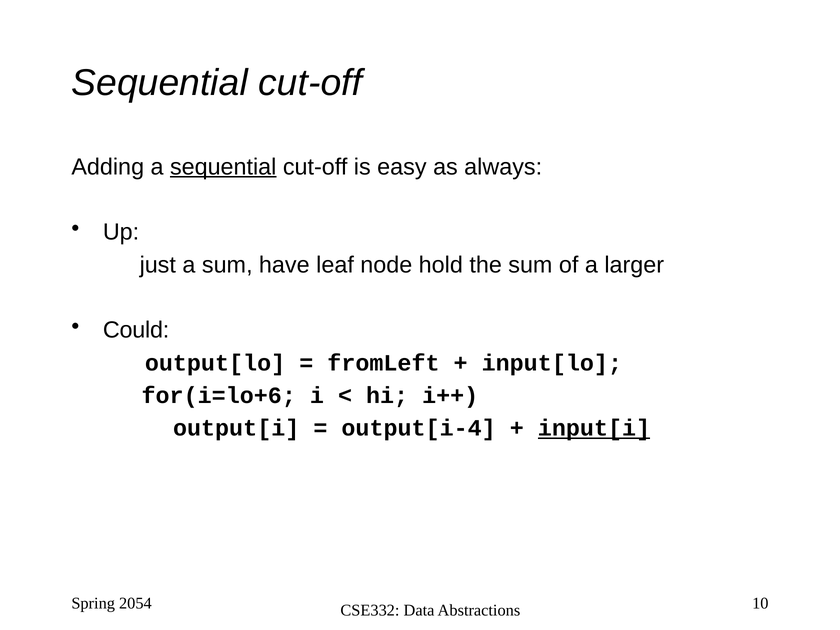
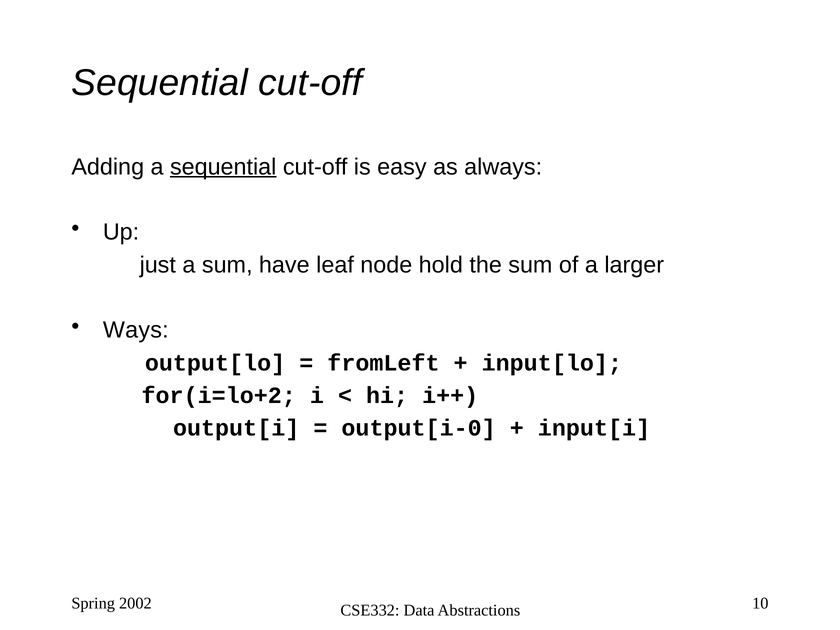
Could: Could -> Ways (136, 330)
for(i=lo+6: for(i=lo+6 -> for(i=lo+2 (219, 396)
output[i-4: output[i-4 -> output[i-0 (419, 428)
input[i underline: present -> none (594, 428)
2054: 2054 -> 2002 (135, 603)
